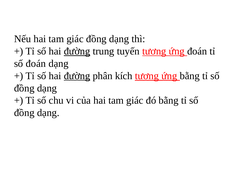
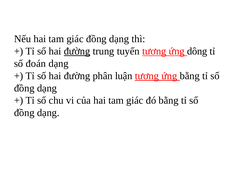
ứng đoán: đoán -> dông (197, 51)
đường underline: present -> none (77, 76)
kích: kích -> luận (124, 76)
